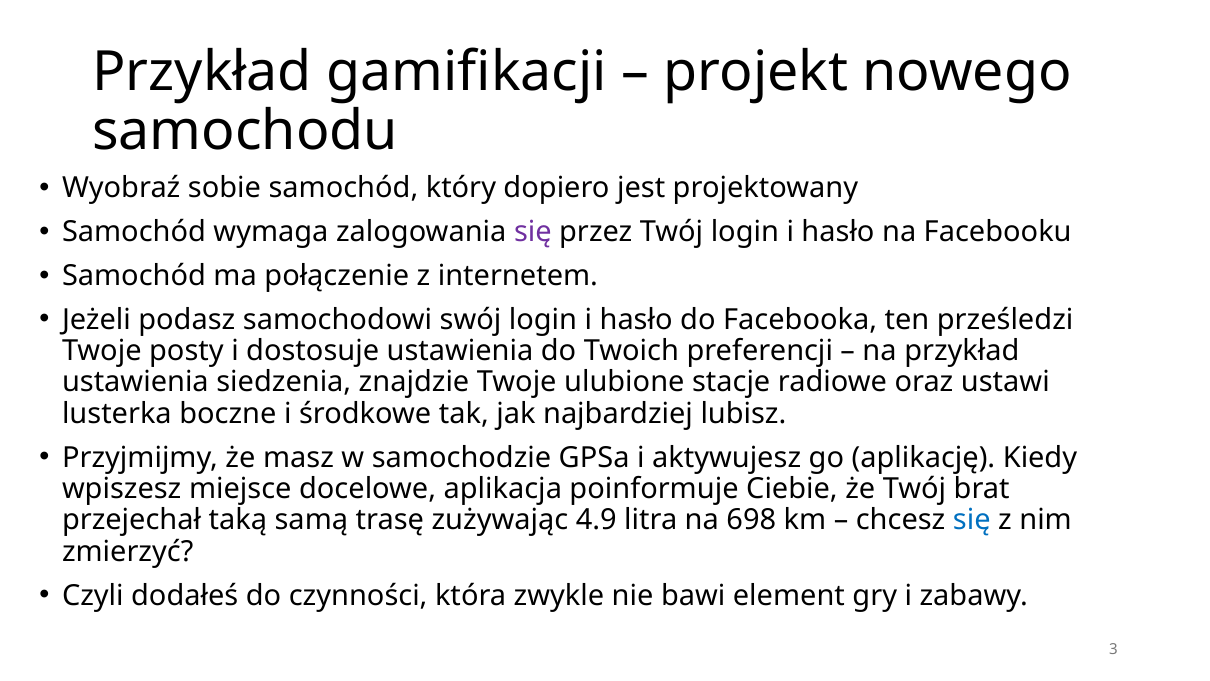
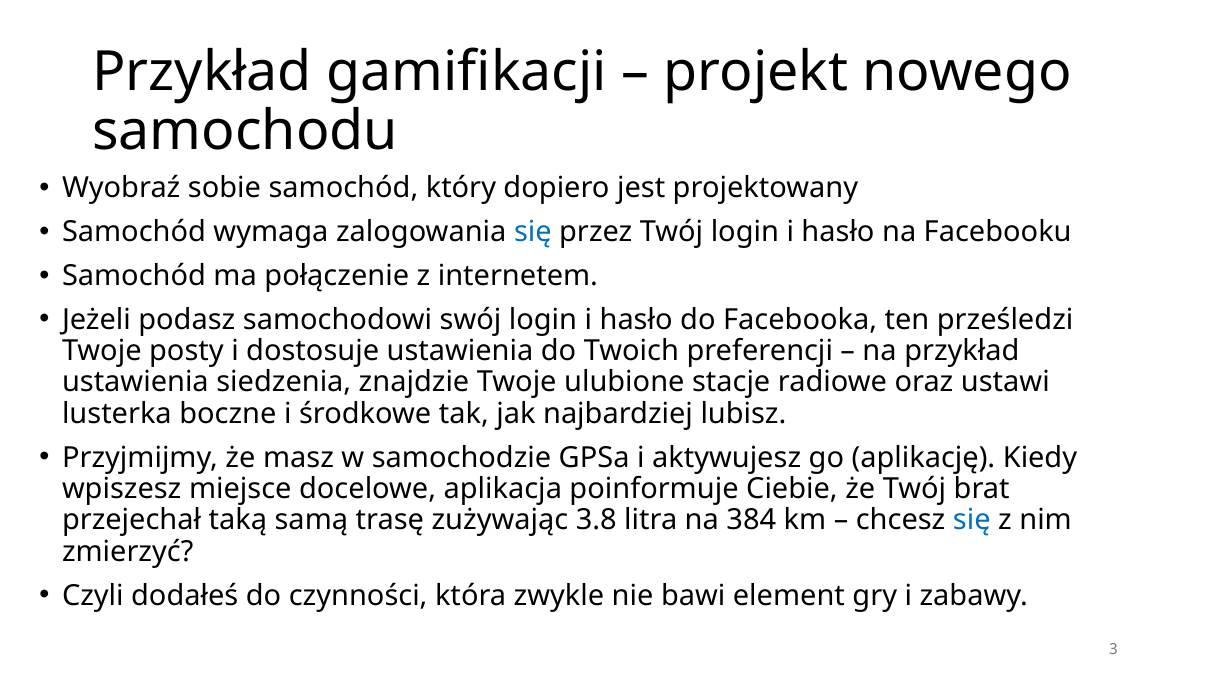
się colour: purple -> blue (533, 232)
4.9: 4.9 -> 3.8 (596, 520)
698: 698 -> 384 (751, 520)
